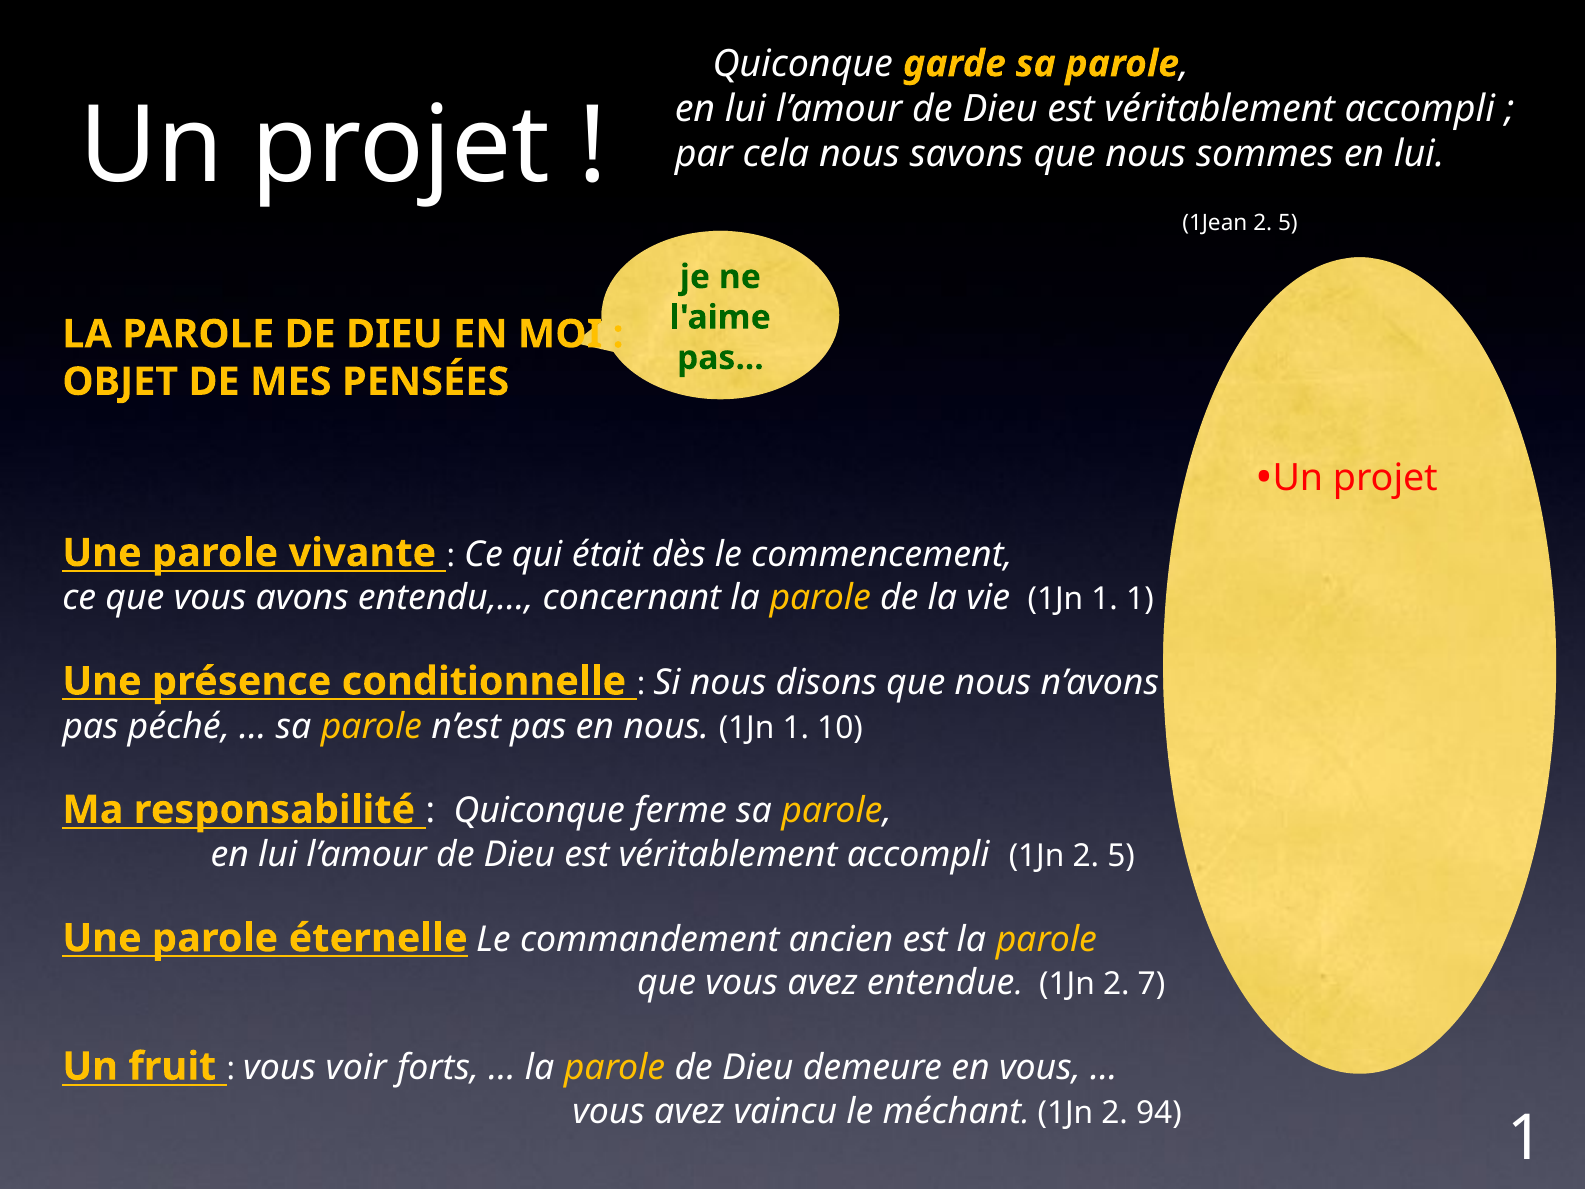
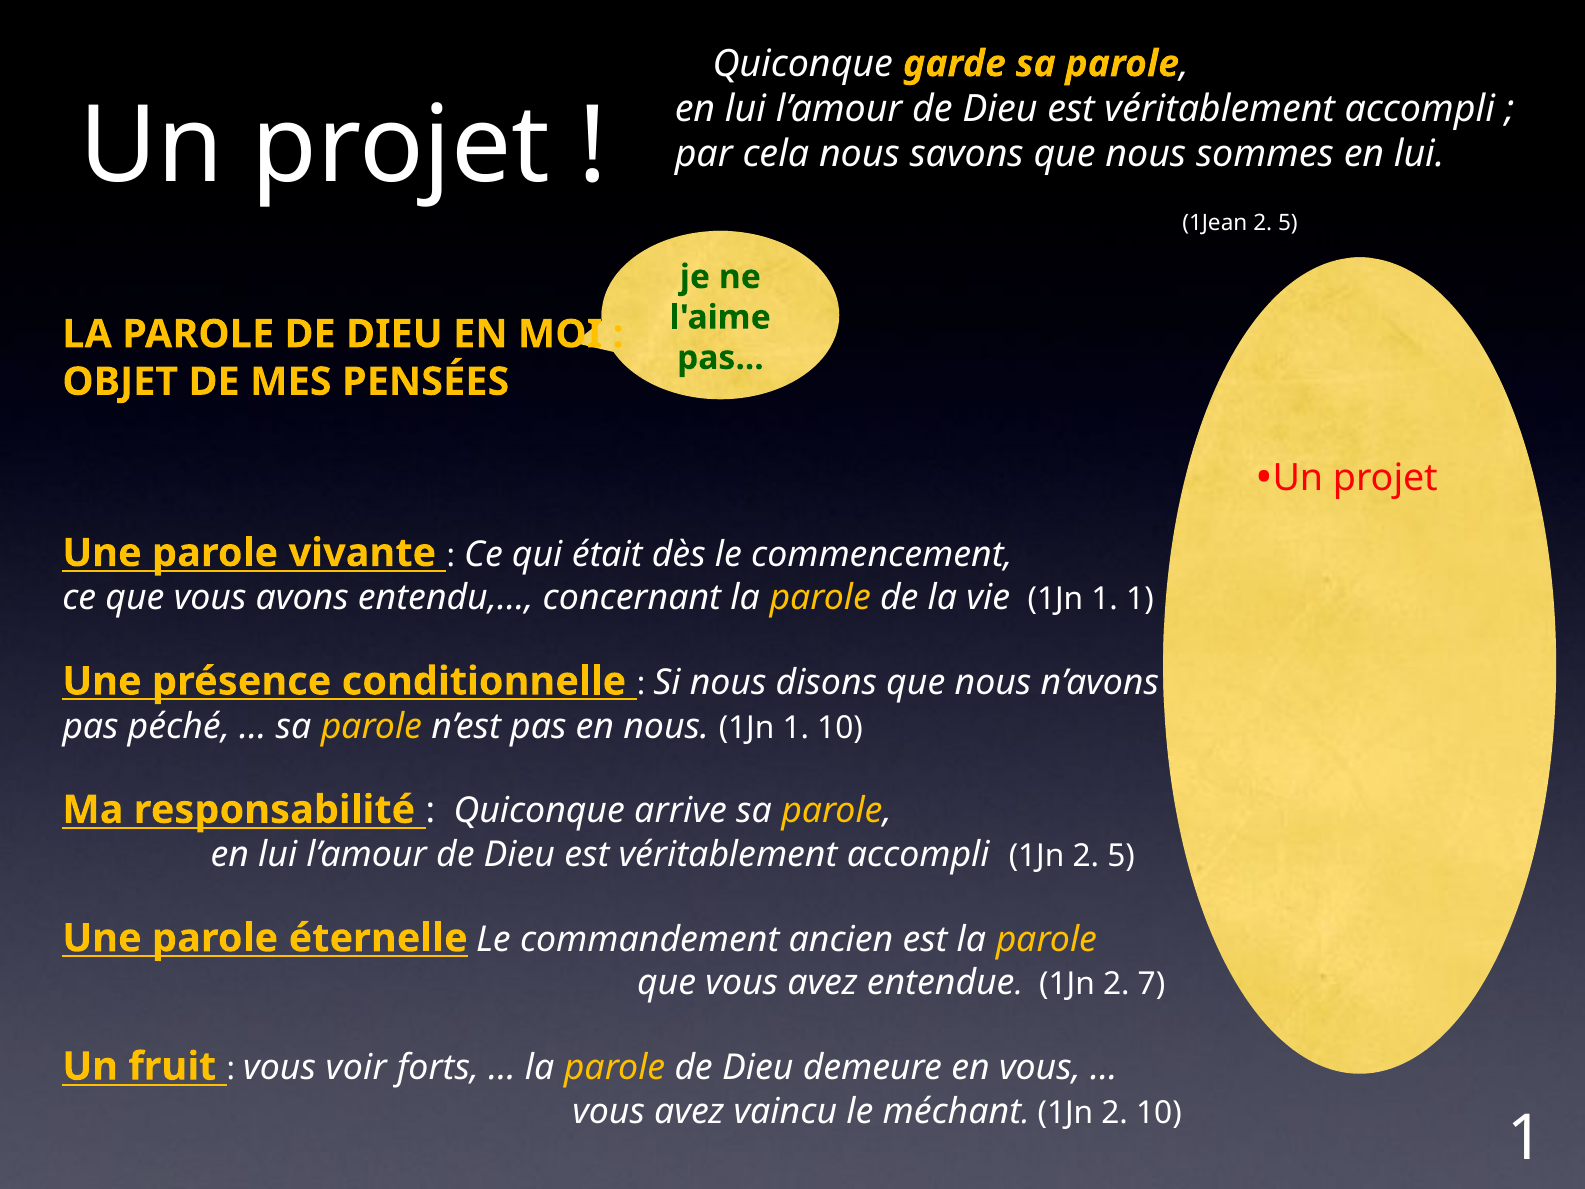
ferme: ferme -> arrive (681, 811)
2 94: 94 -> 10 (1159, 1113)
